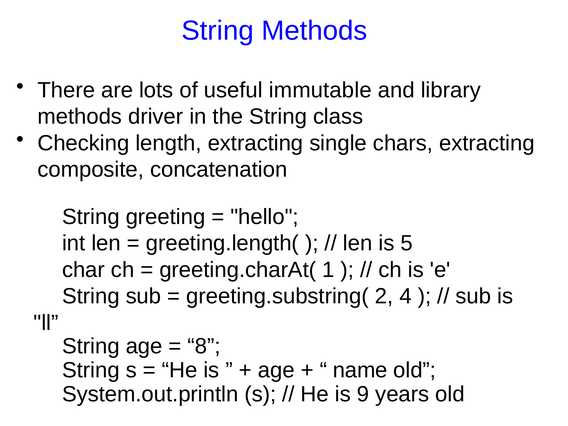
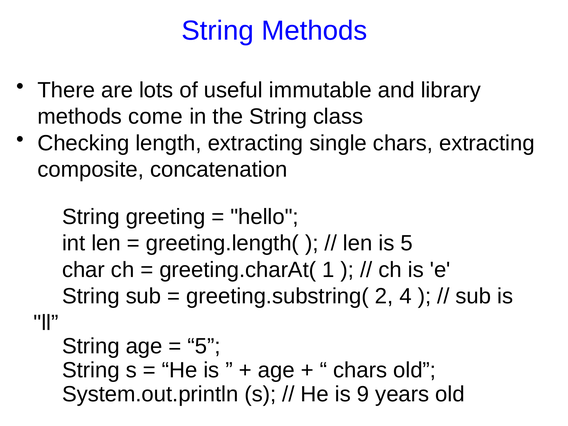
driver: driver -> come (156, 117)
8: 8 -> 5 (204, 346)
name: name -> chars (360, 370)
